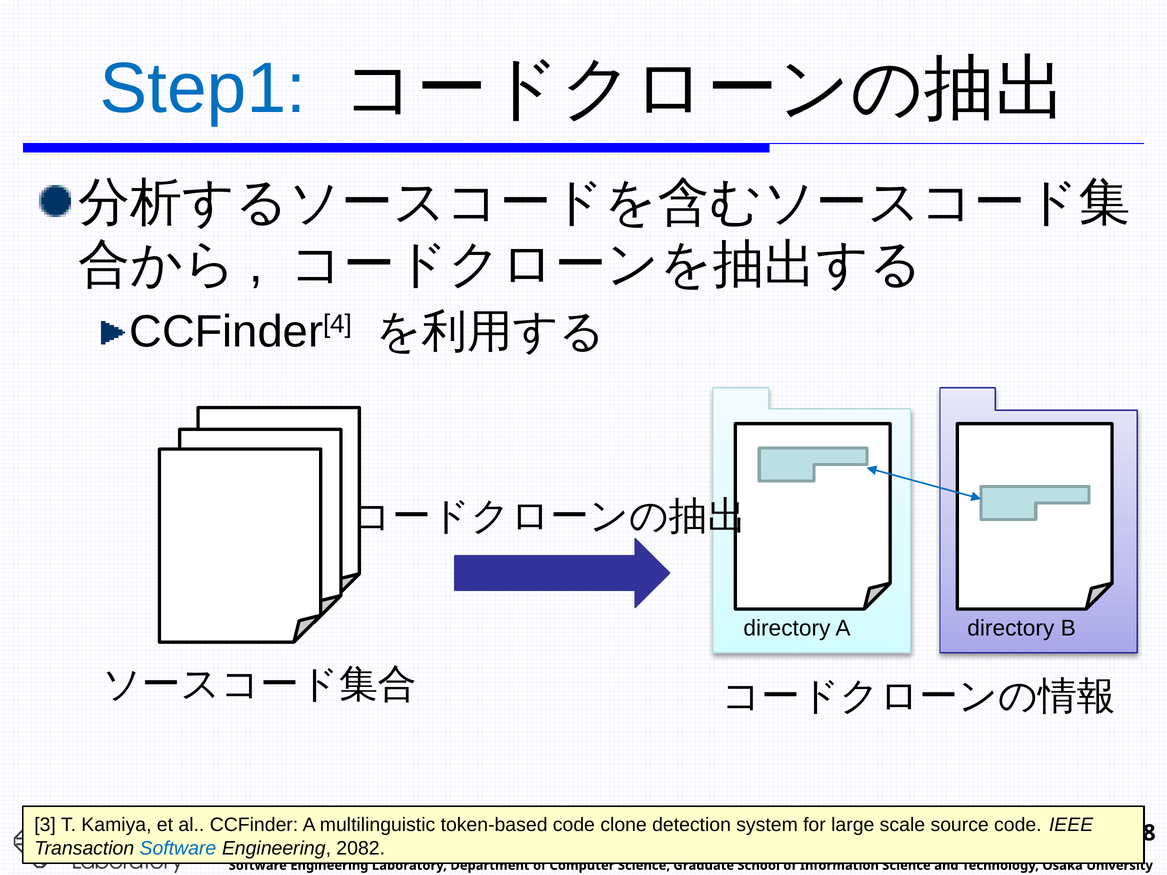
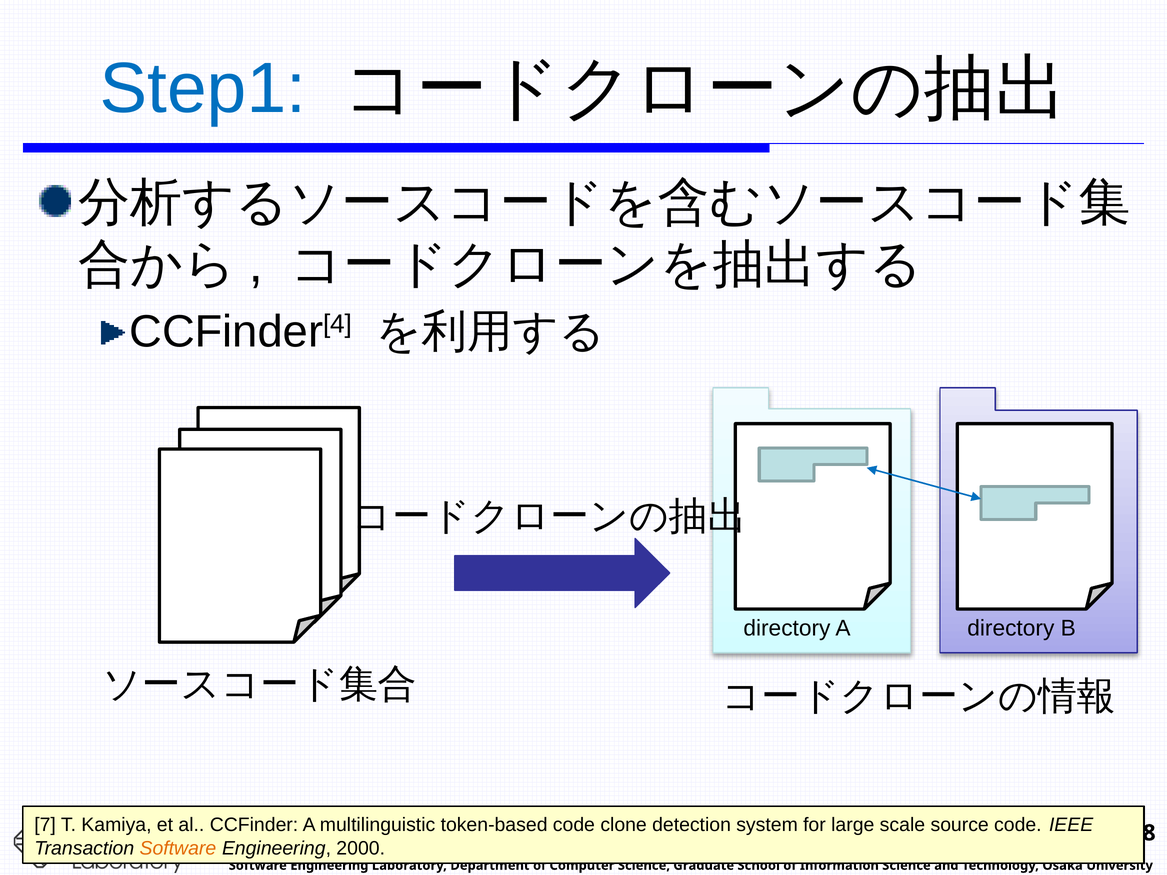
3: 3 -> 7 (45, 825)
Software colour: blue -> orange (178, 848)
2082: 2082 -> 2000 (361, 848)
